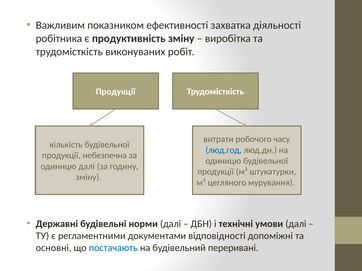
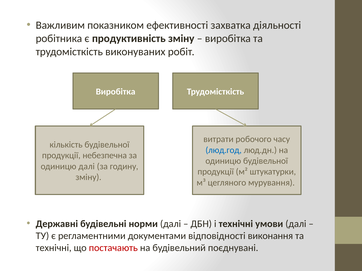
Продукції: Продукції -> Виробітка (116, 92)
допоміжні: допоміжні -> виконання (270, 236)
основні: основні -> технічні (54, 248)
постачають colour: blue -> red (113, 248)
переривані: переривані -> поєднувані (233, 248)
